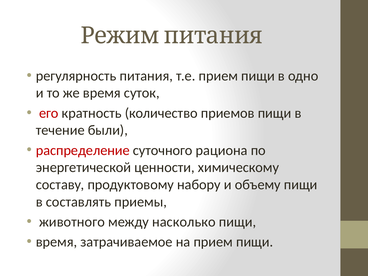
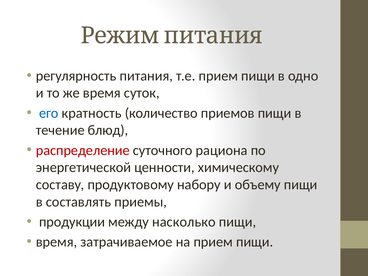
его colour: red -> blue (49, 113)
были: были -> блюд (108, 130)
животного: животного -> продукции (72, 222)
